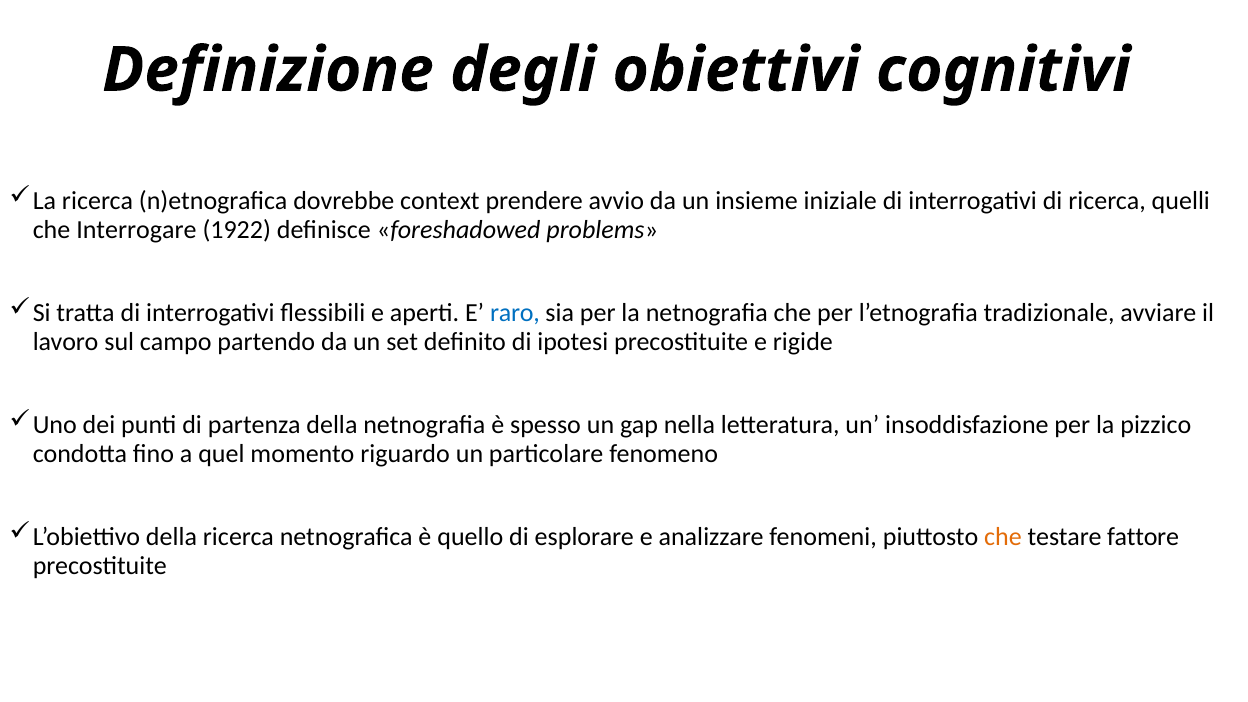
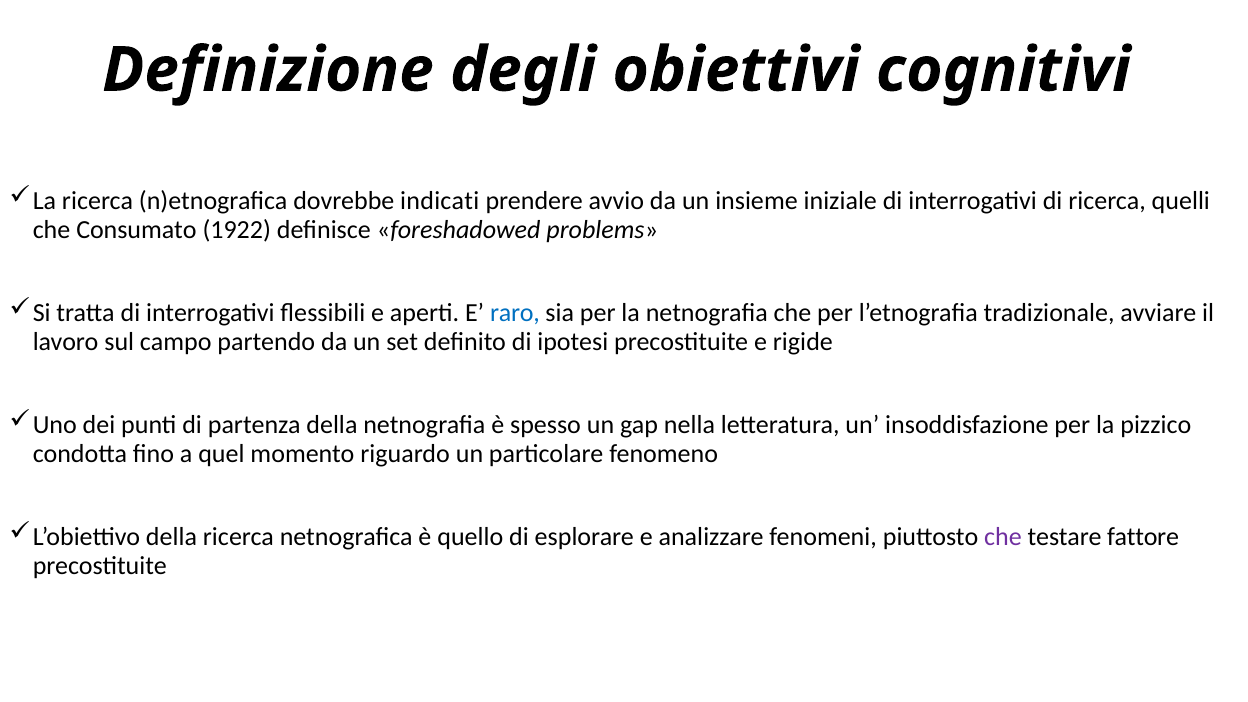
context: context -> indicati (440, 201)
Interrogare: Interrogare -> Consumato (136, 230)
che colour: orange -> purple (1003, 537)
